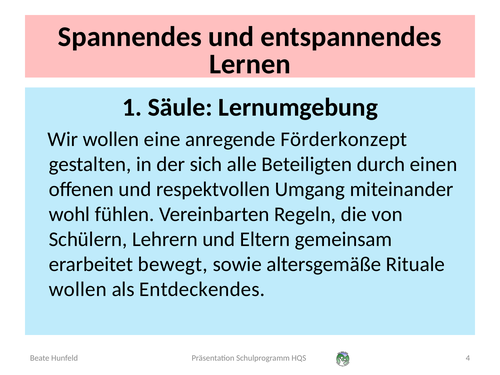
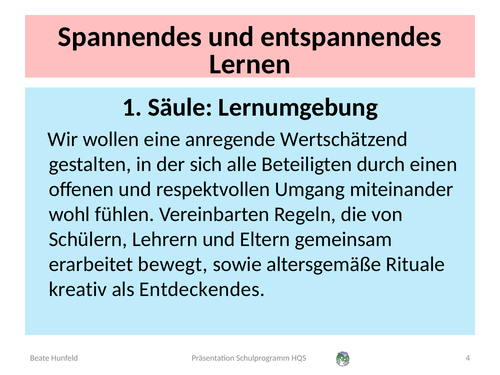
Förderkonzept: Förderkonzept -> Wertschätzend (344, 139)
wollen: wollen -> kreativ (78, 289)
